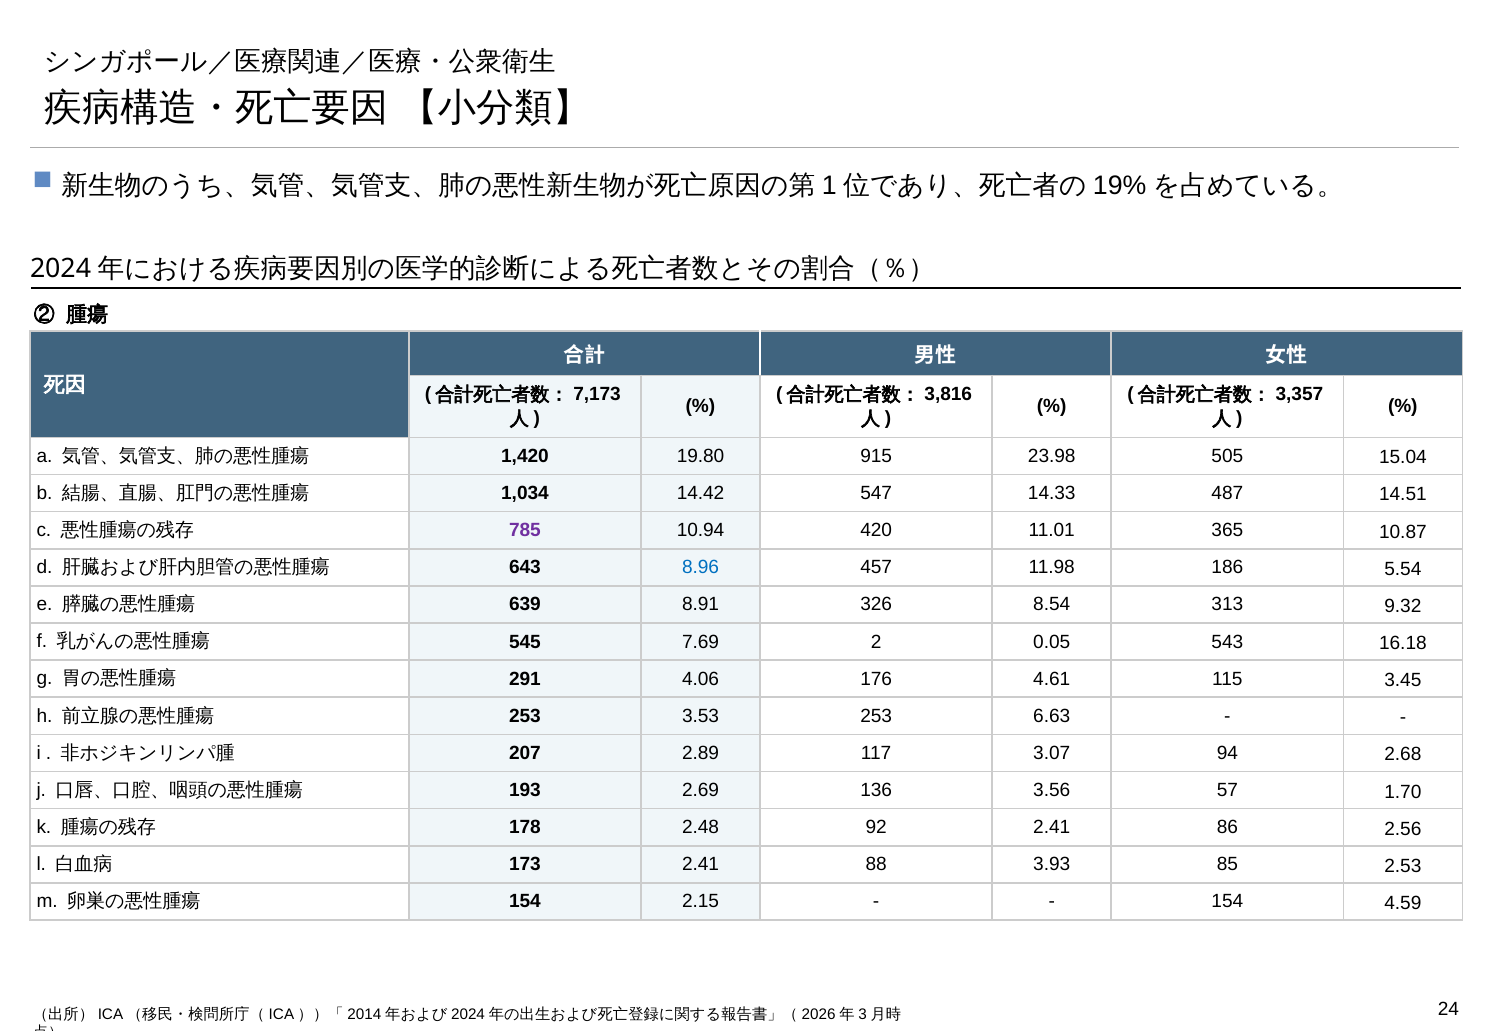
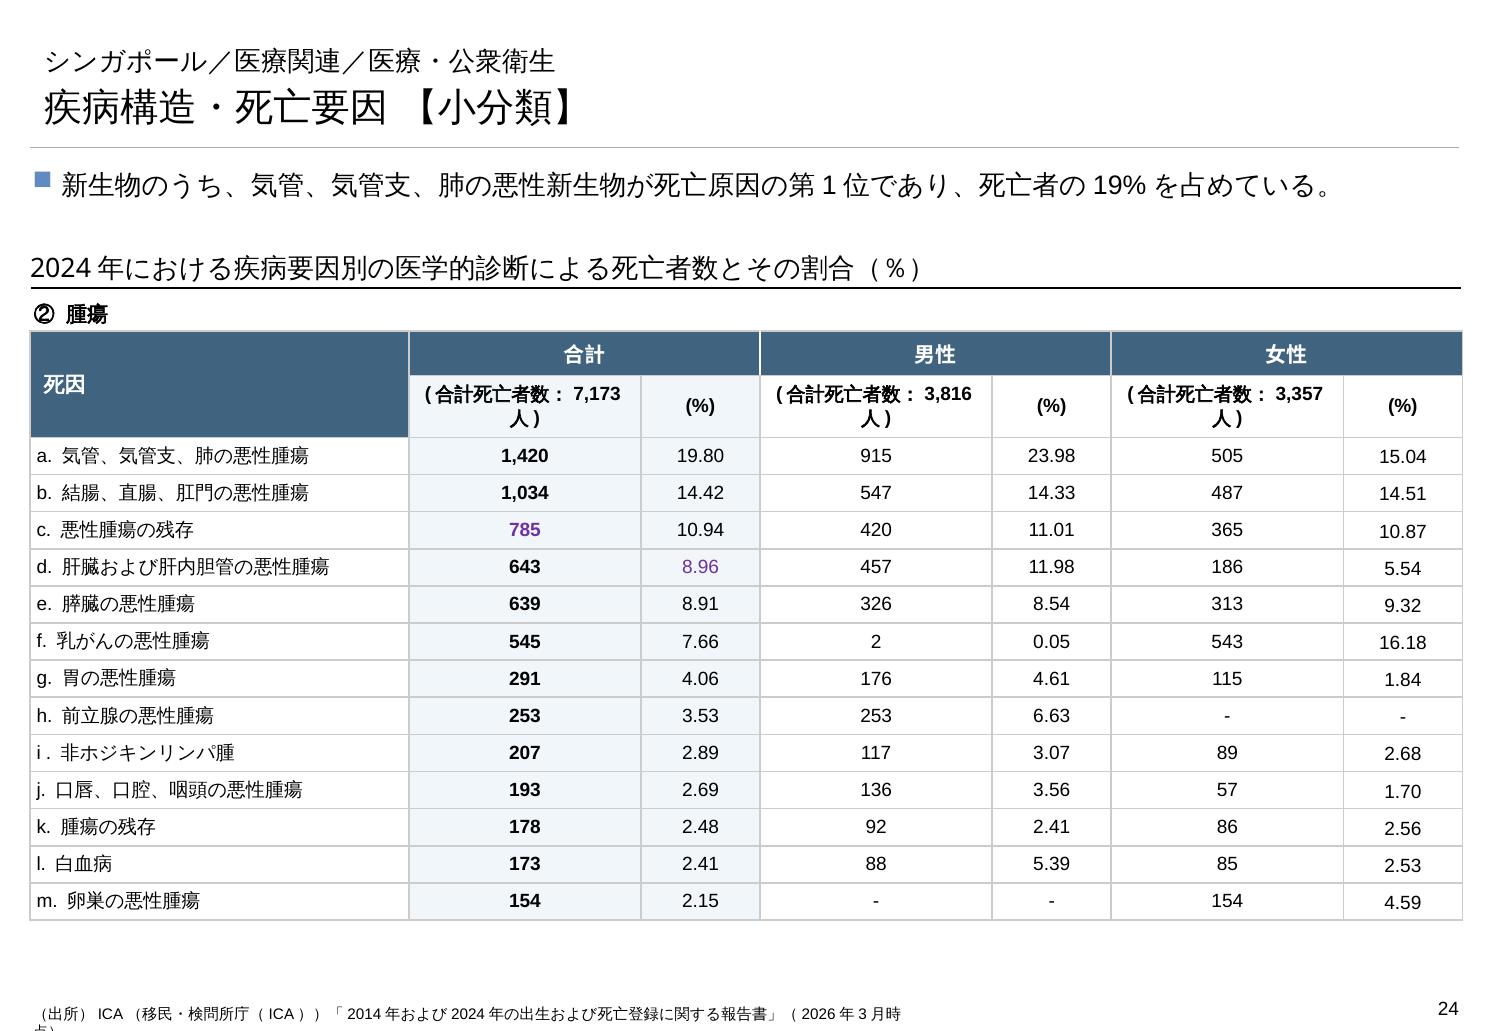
8.96 colour: blue -> purple (701, 567)
7.69: 7.69 -> 7.66 (701, 642)
3.45: 3.45 -> 1.84 (1403, 680)
94: 94 -> 89 (1227, 753)
3.93: 3.93 -> 5.39 (1052, 864)
